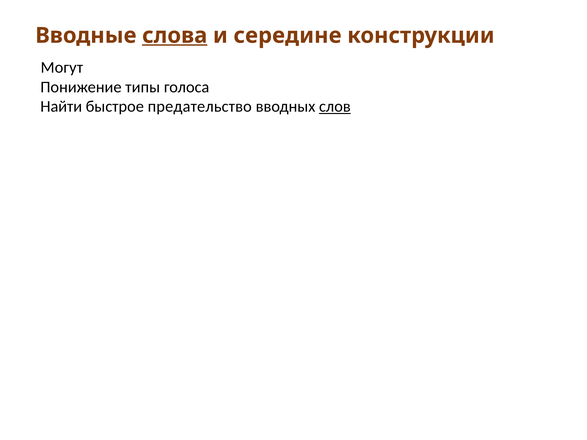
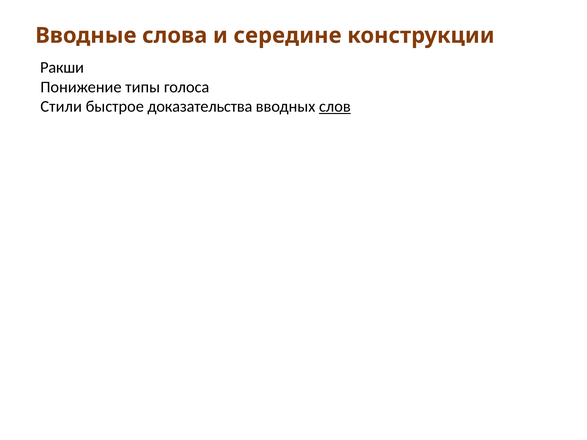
слова underline: present -> none (175, 36)
Могут: Могут -> Ракши (62, 68)
Найти: Найти -> Стили (61, 107)
предательство: предательство -> доказательства (200, 107)
